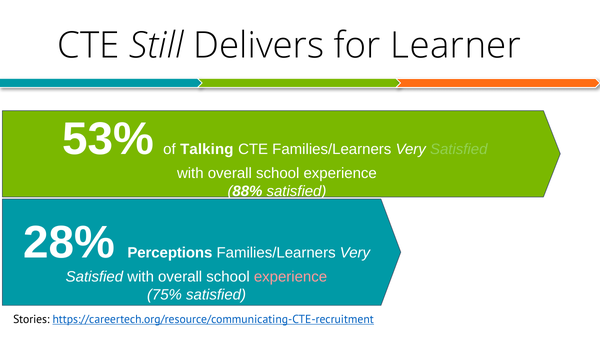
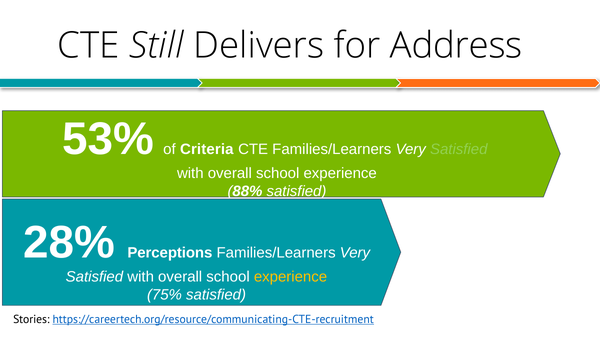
Learner: Learner -> Address (456, 46)
Talking: Talking -> Criteria (207, 149)
experience colour: pink -> yellow (291, 277)
